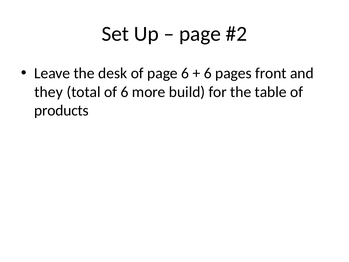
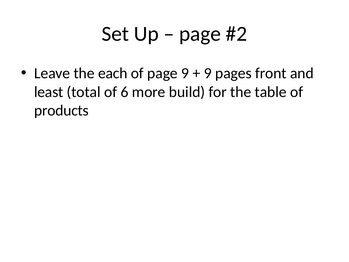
desk: desk -> each (113, 73)
page 6: 6 -> 9 (185, 73)
6: 6 -> 9 (208, 73)
they: they -> least (49, 92)
